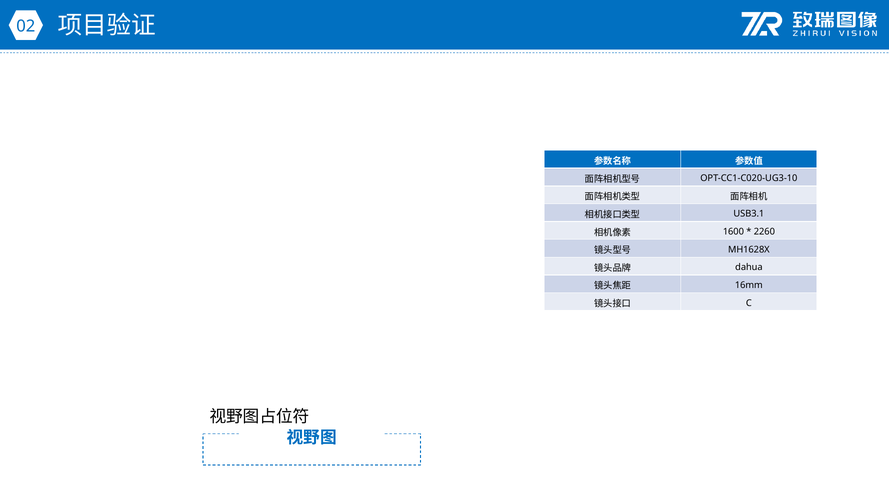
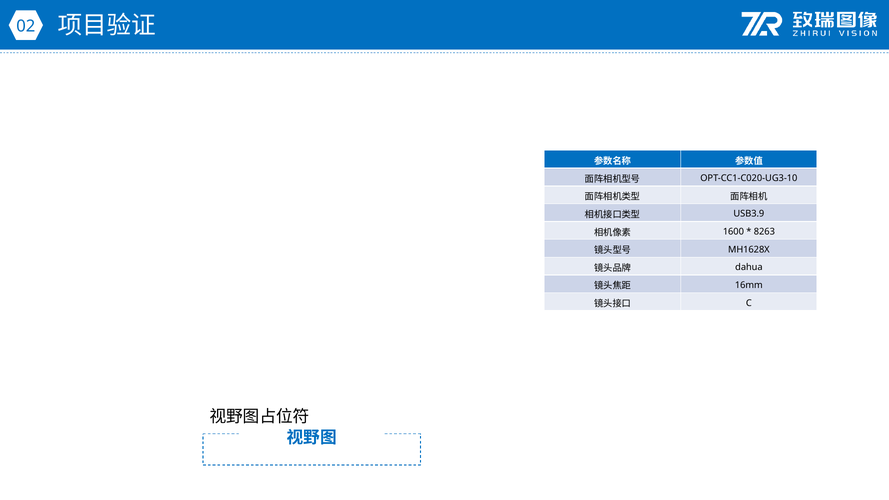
USB3.1: USB3.1 -> USB3.9 (749, 214)
2260: 2260 -> 8263 (764, 232)
